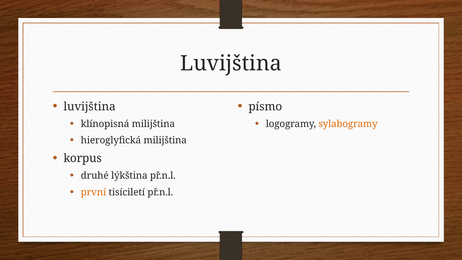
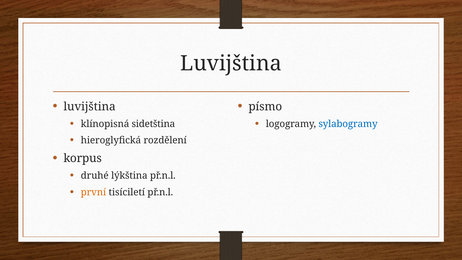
klínopisná milijština: milijština -> sidetština (153, 124)
sylabogramy colour: orange -> blue (348, 124)
hieroglyfická milijština: milijština -> rozdělení (165, 140)
